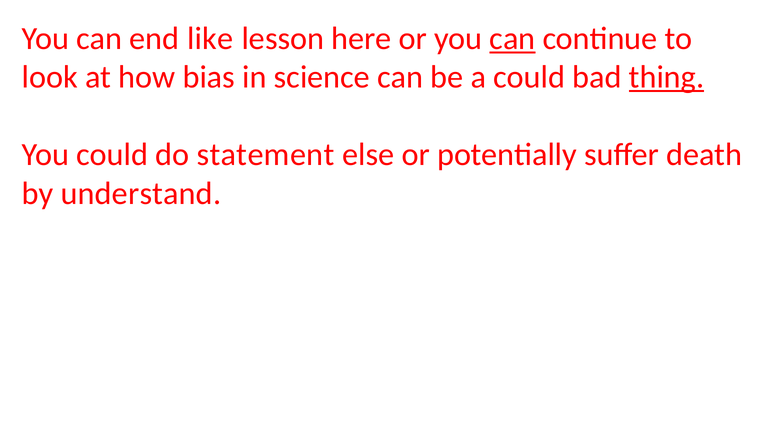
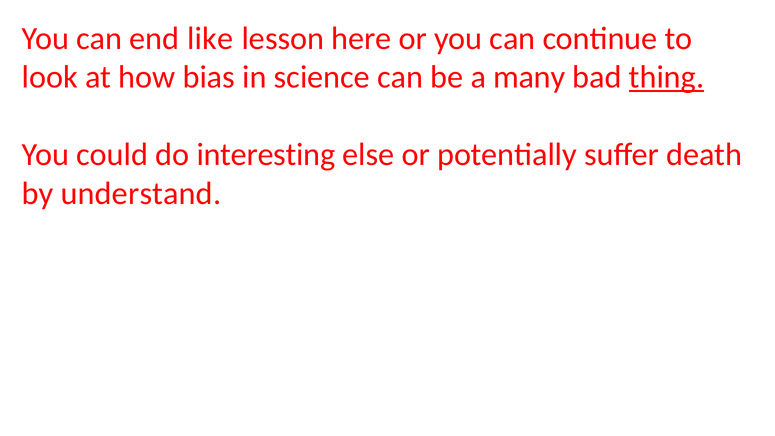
can underline: present -> none (512, 38)
a could: could -> many (529, 77)
statement: statement -> interesting (266, 155)
